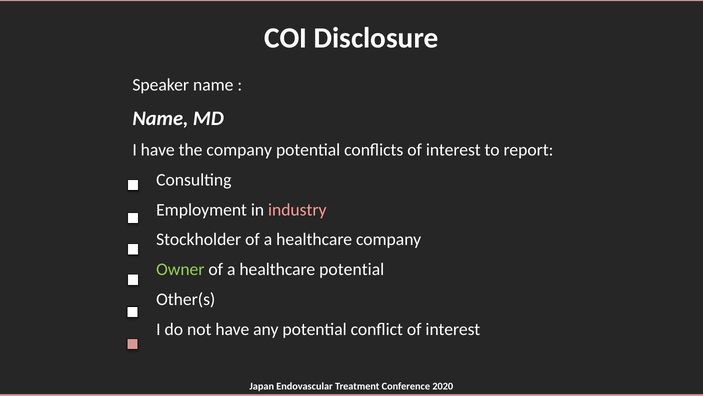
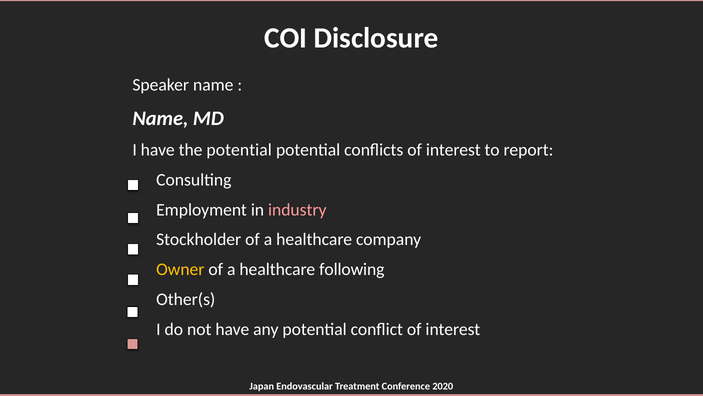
the company: company -> potential (239, 150)
Owner colour: light green -> yellow (180, 269)
healthcare potential: potential -> following (352, 269)
